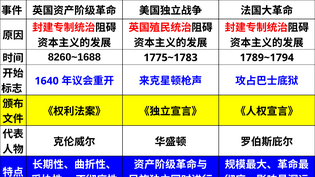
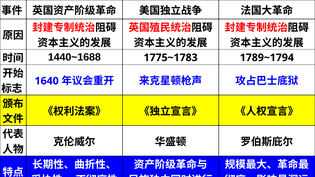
8260~1688: 8260~1688 -> 1440~1688 (74, 57)
